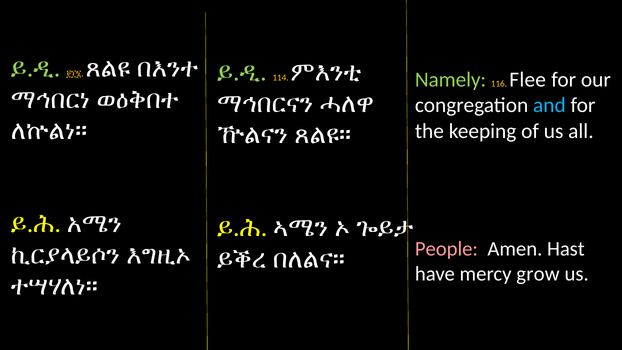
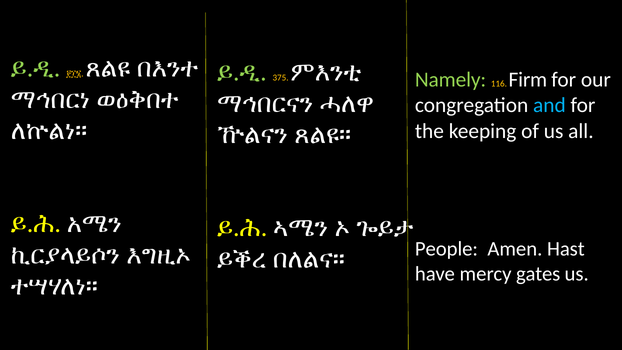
114: 114 -> 375 (281, 78)
Flee: Flee -> Firm (528, 80)
People colour: pink -> white (446, 249)
grow: grow -> gates (538, 274)
